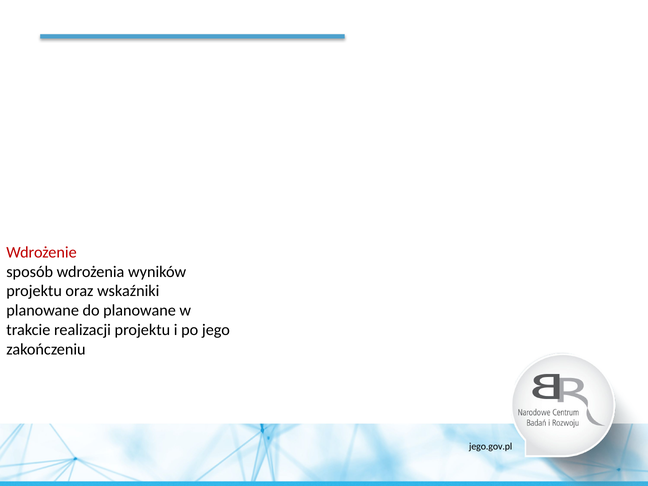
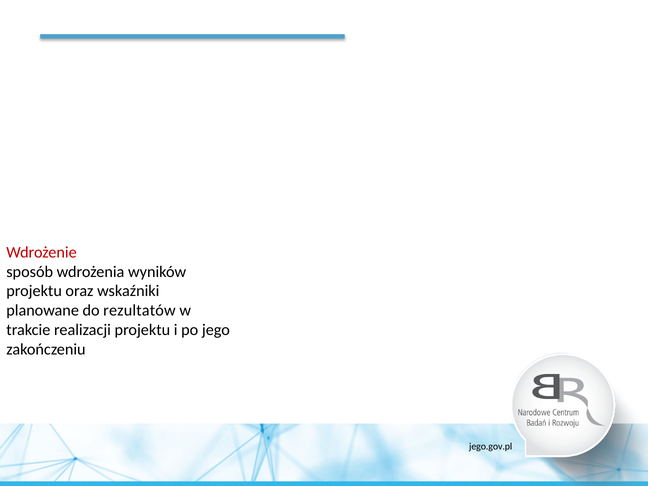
do planowane: planowane -> rezultatów (139, 311)
